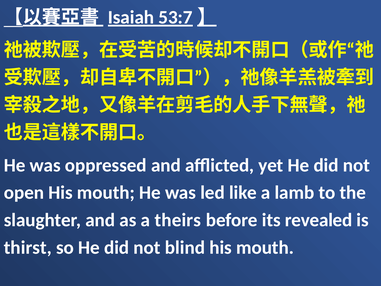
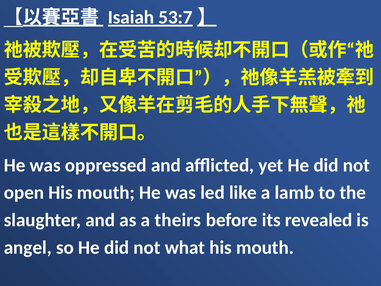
thirst: thirst -> angel (28, 247)
blind: blind -> what (185, 247)
